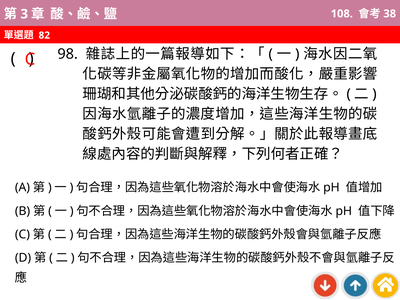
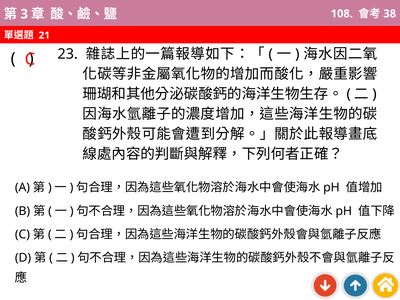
82: 82 -> 21 (44, 35)
98: 98 -> 23 (68, 54)
